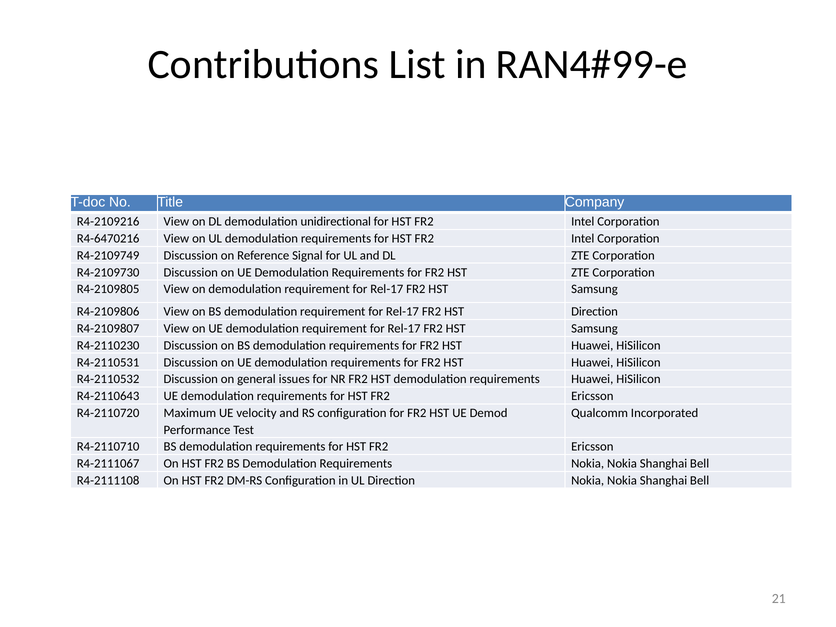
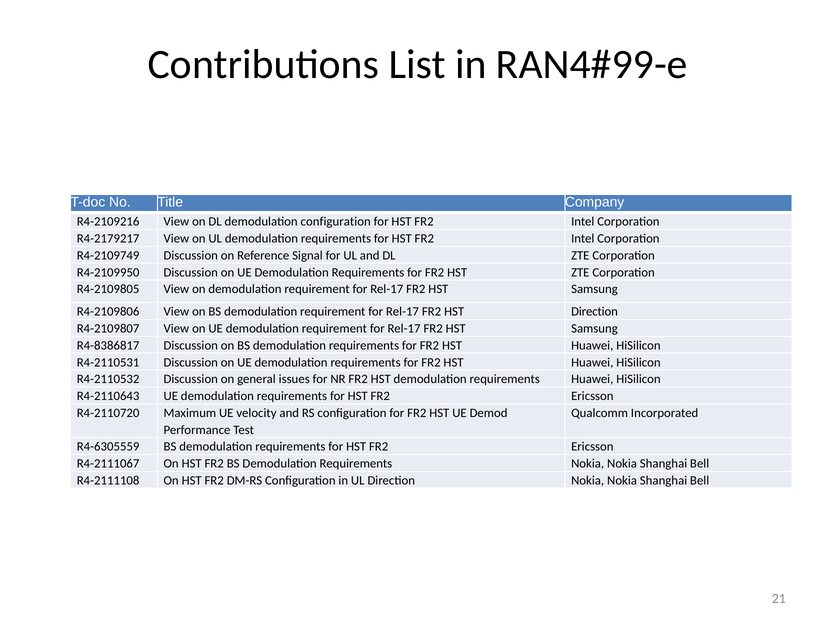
demodulation unidirectional: unidirectional -> configuration (336, 222)
R4-6470216: R4-6470216 -> R4-2179217 (108, 239)
R4-2109730: R4-2109730 -> R4-2109950 (108, 272)
R4-2110230: R4-2110230 -> R4-8386817 (108, 345)
R4-2110710: R4-2110710 -> R4-6305559 (108, 447)
